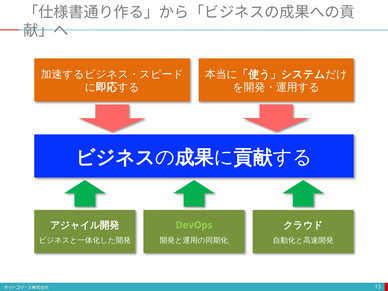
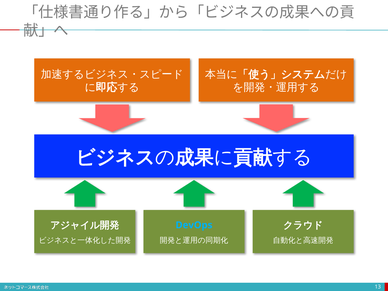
DevOps colour: light green -> light blue (194, 225)
